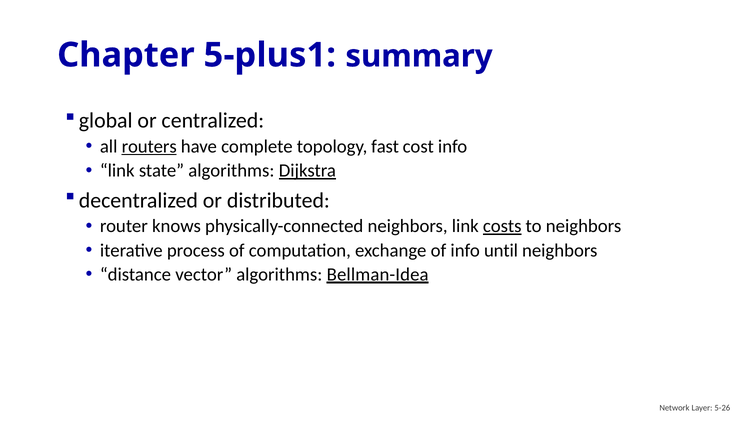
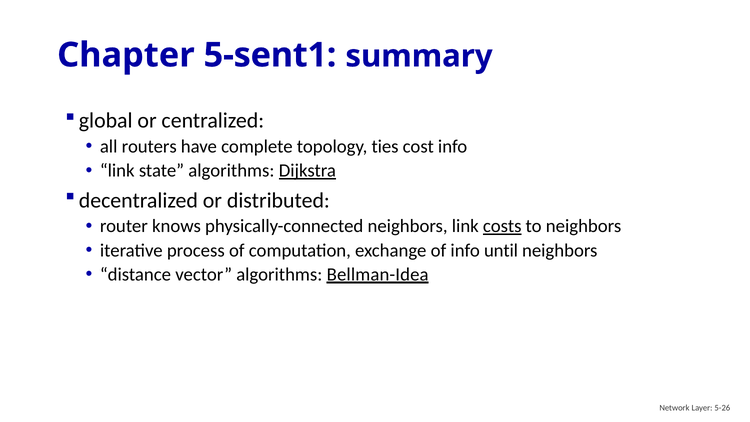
5-plus1: 5-plus1 -> 5-sent1 (270, 55)
routers underline: present -> none (149, 146)
fast: fast -> ties (385, 146)
